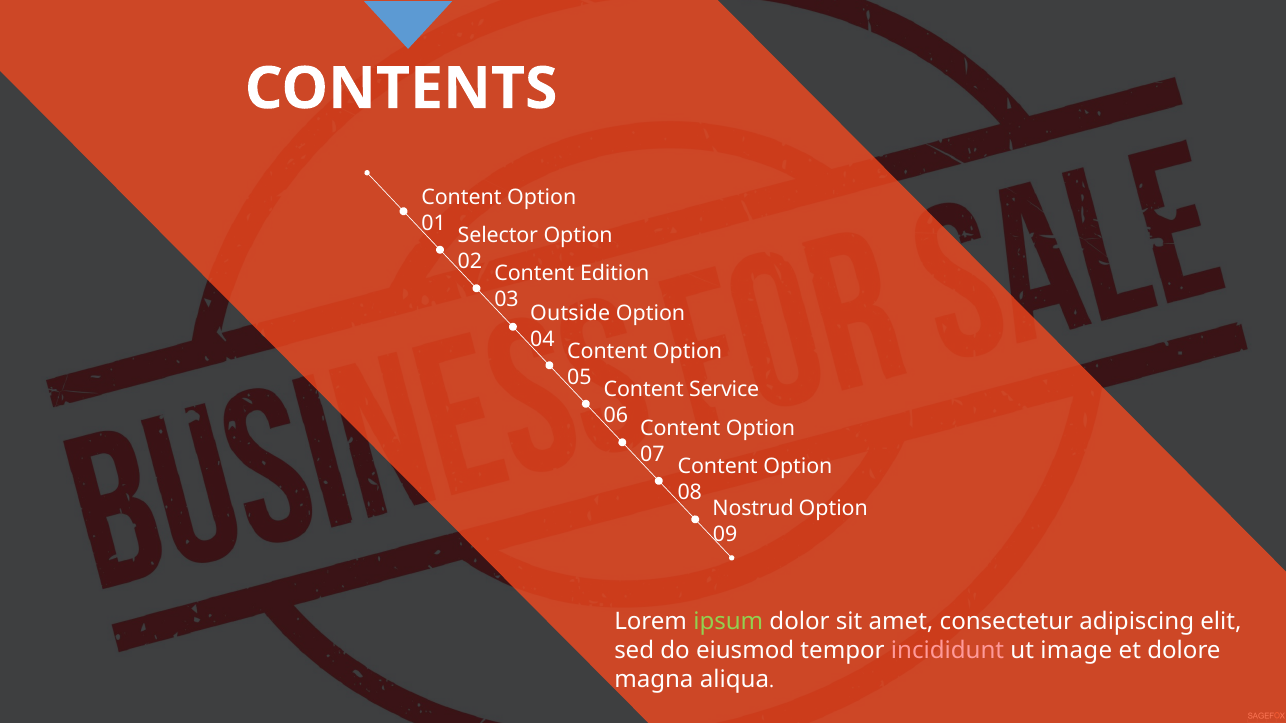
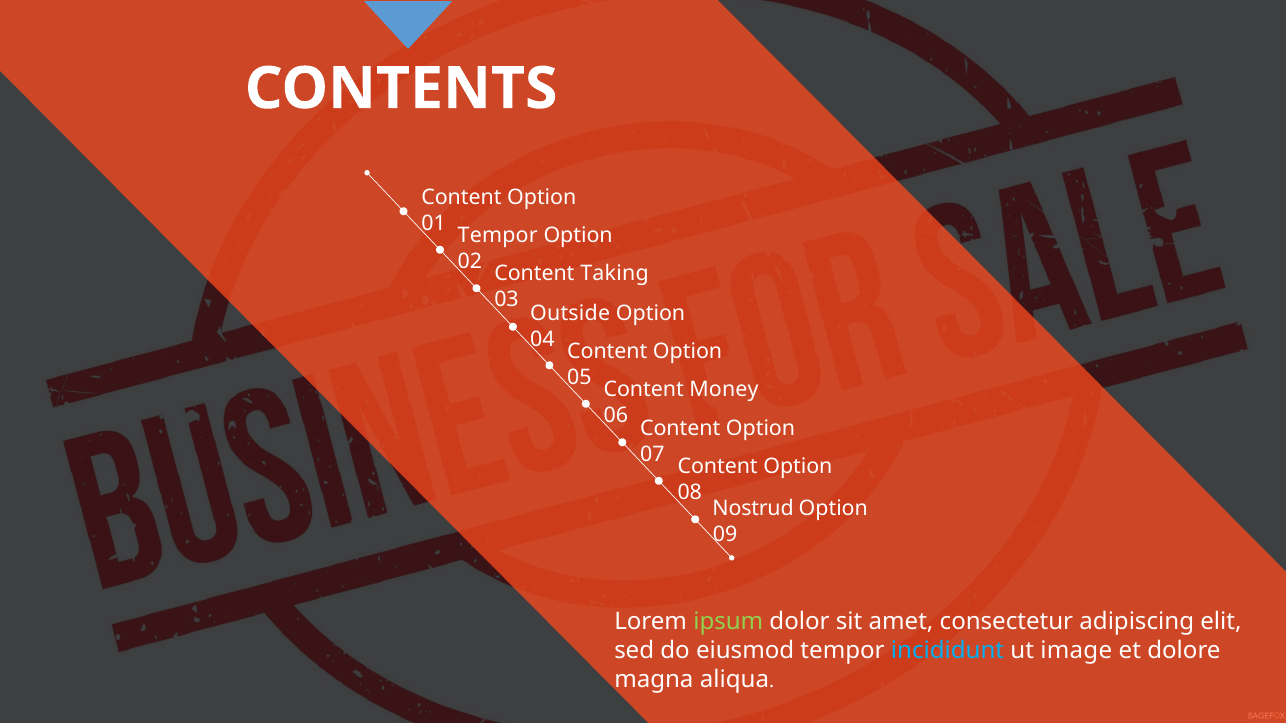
Selector: Selector -> Tempor (498, 236)
Edition: Edition -> Taking (615, 274)
Service: Service -> Money (724, 390)
incididunt colour: pink -> light blue (948, 651)
